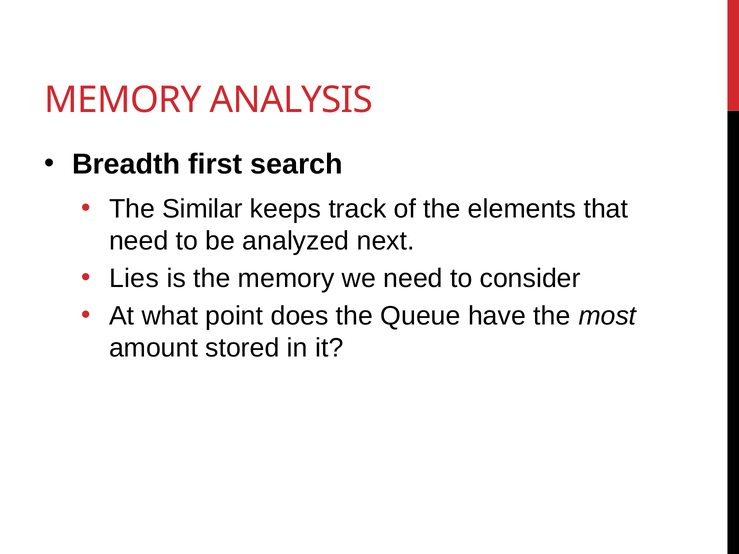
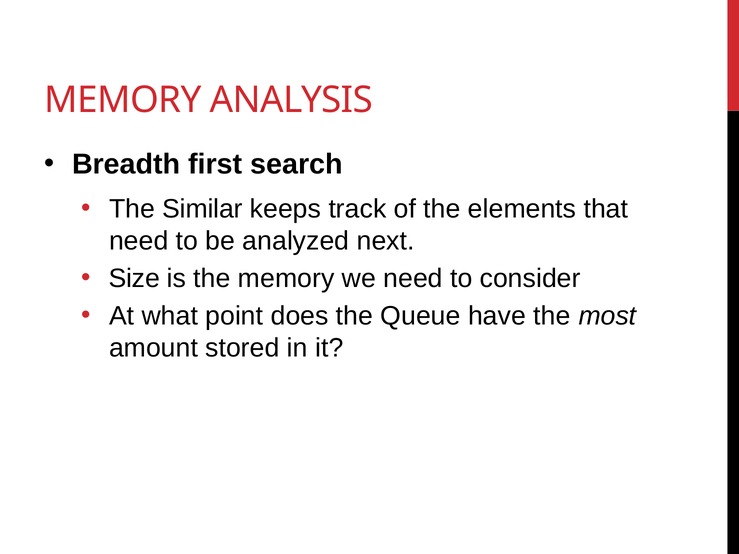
Lies: Lies -> Size (134, 279)
